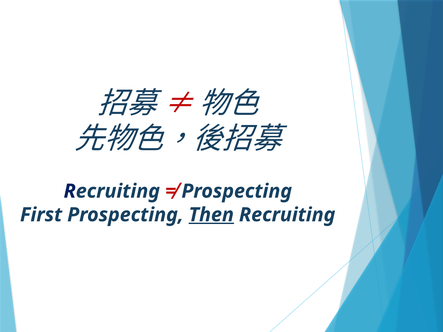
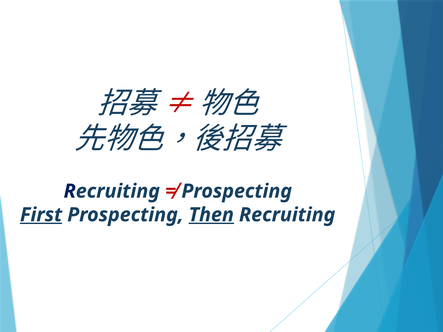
First underline: none -> present (41, 215)
